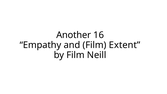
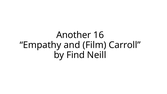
Extent: Extent -> Carroll (125, 45)
by Film: Film -> Find (76, 55)
